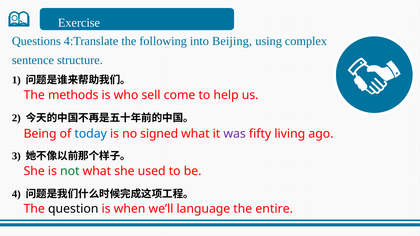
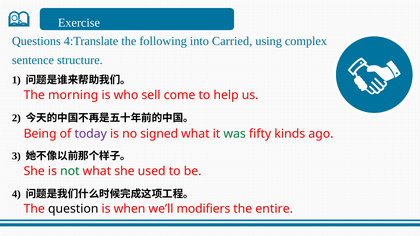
Beijing: Beijing -> Carried (232, 41)
methods: methods -> morning (73, 95)
today colour: blue -> purple (91, 134)
was colour: purple -> green (235, 134)
living: living -> kinds (290, 134)
language: language -> modifiers (203, 209)
